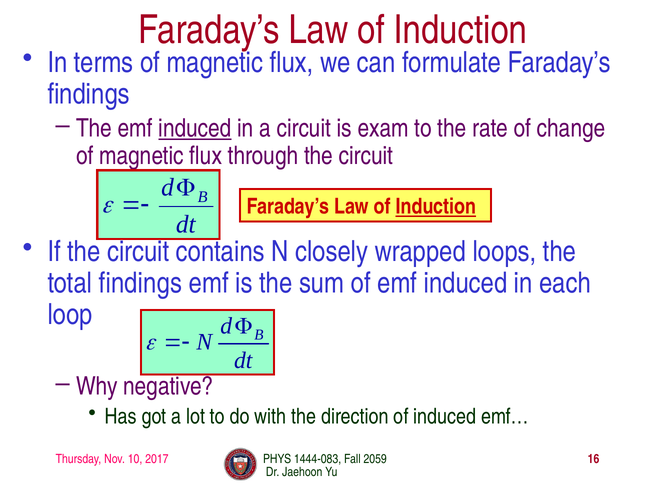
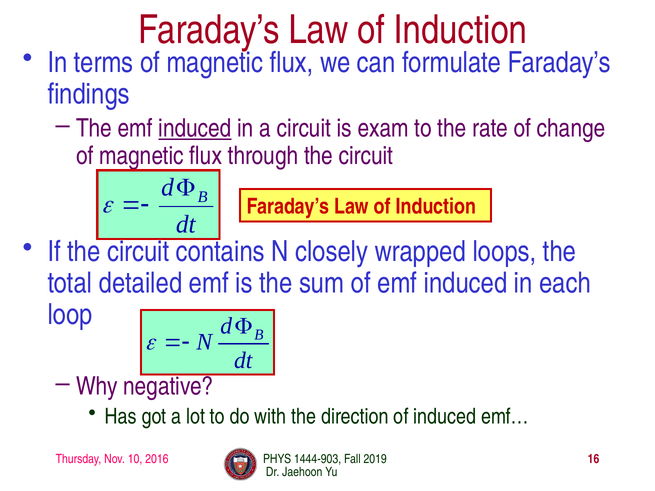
Induction underline: present -> none (436, 207)
total findings: findings -> detailed (141, 283)
2017: 2017 -> 2016 (157, 459)
1444-083: 1444-083 -> 1444-903 (318, 459)
2059: 2059 -> 2019 (375, 459)
